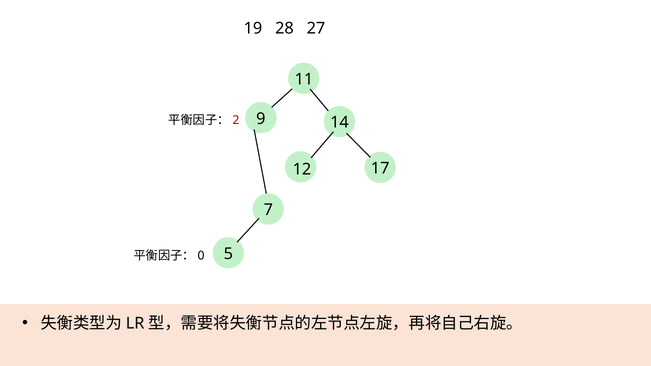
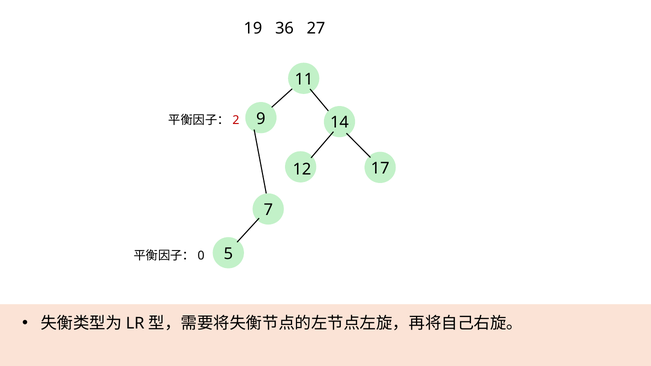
28: 28 -> 36 (284, 28)
